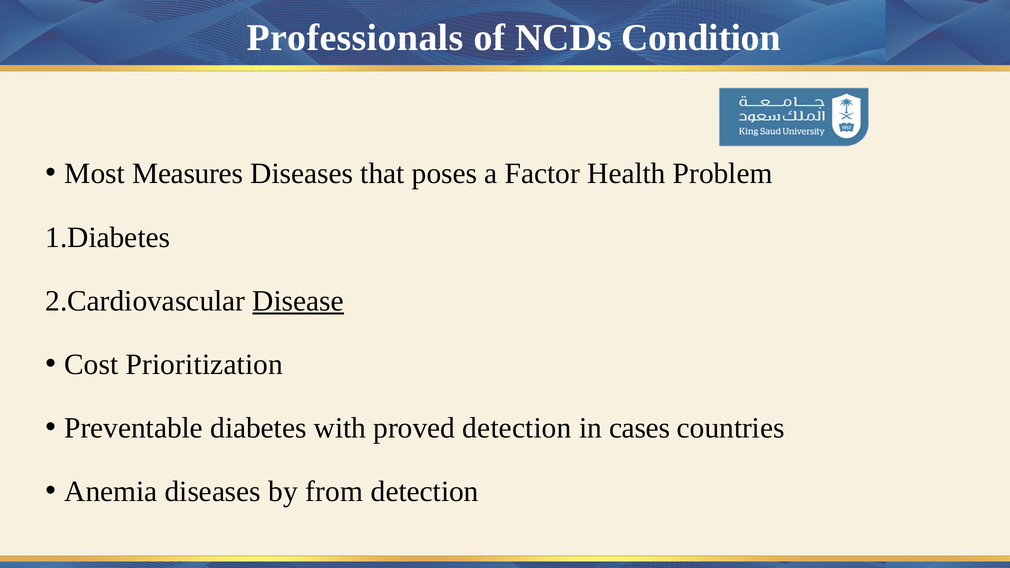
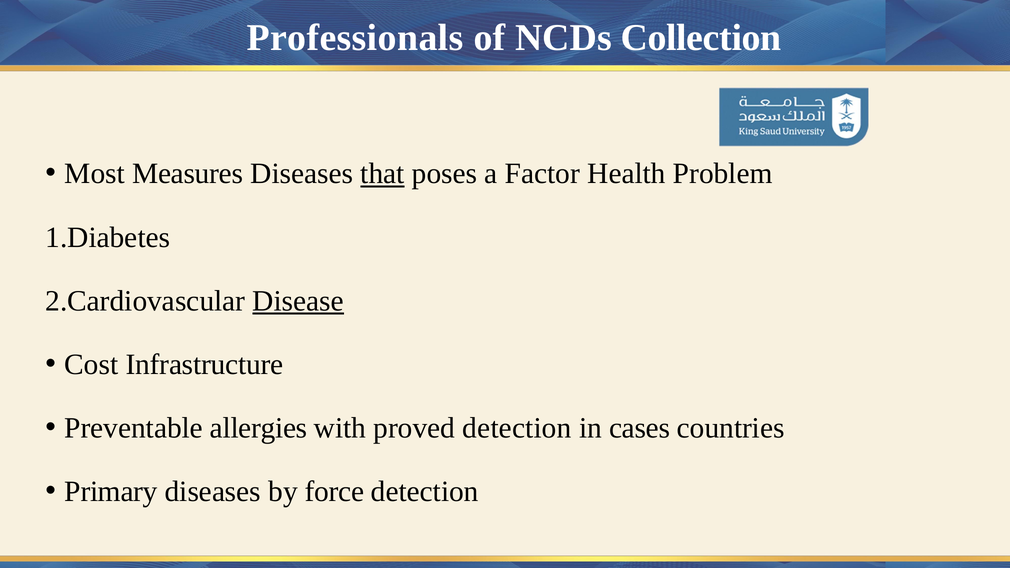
Condition: Condition -> Collection (701, 38)
that underline: none -> present (383, 174)
Prioritization: Prioritization -> Infrastructure (205, 365)
diabetes: diabetes -> allergies (259, 428)
Anemia: Anemia -> Primary (111, 492)
from: from -> force (334, 492)
